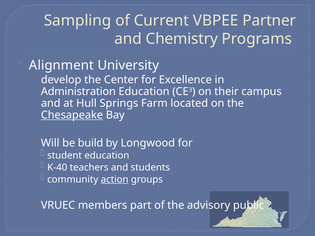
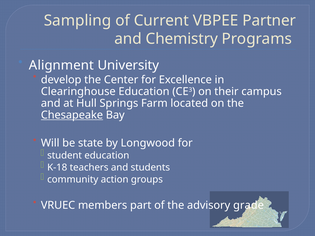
Administration: Administration -> Clearinghouse (78, 92)
build: build -> state (91, 143)
K-40: K-40 -> K-18 (57, 168)
action underline: present -> none (115, 180)
public: public -> grade (249, 206)
